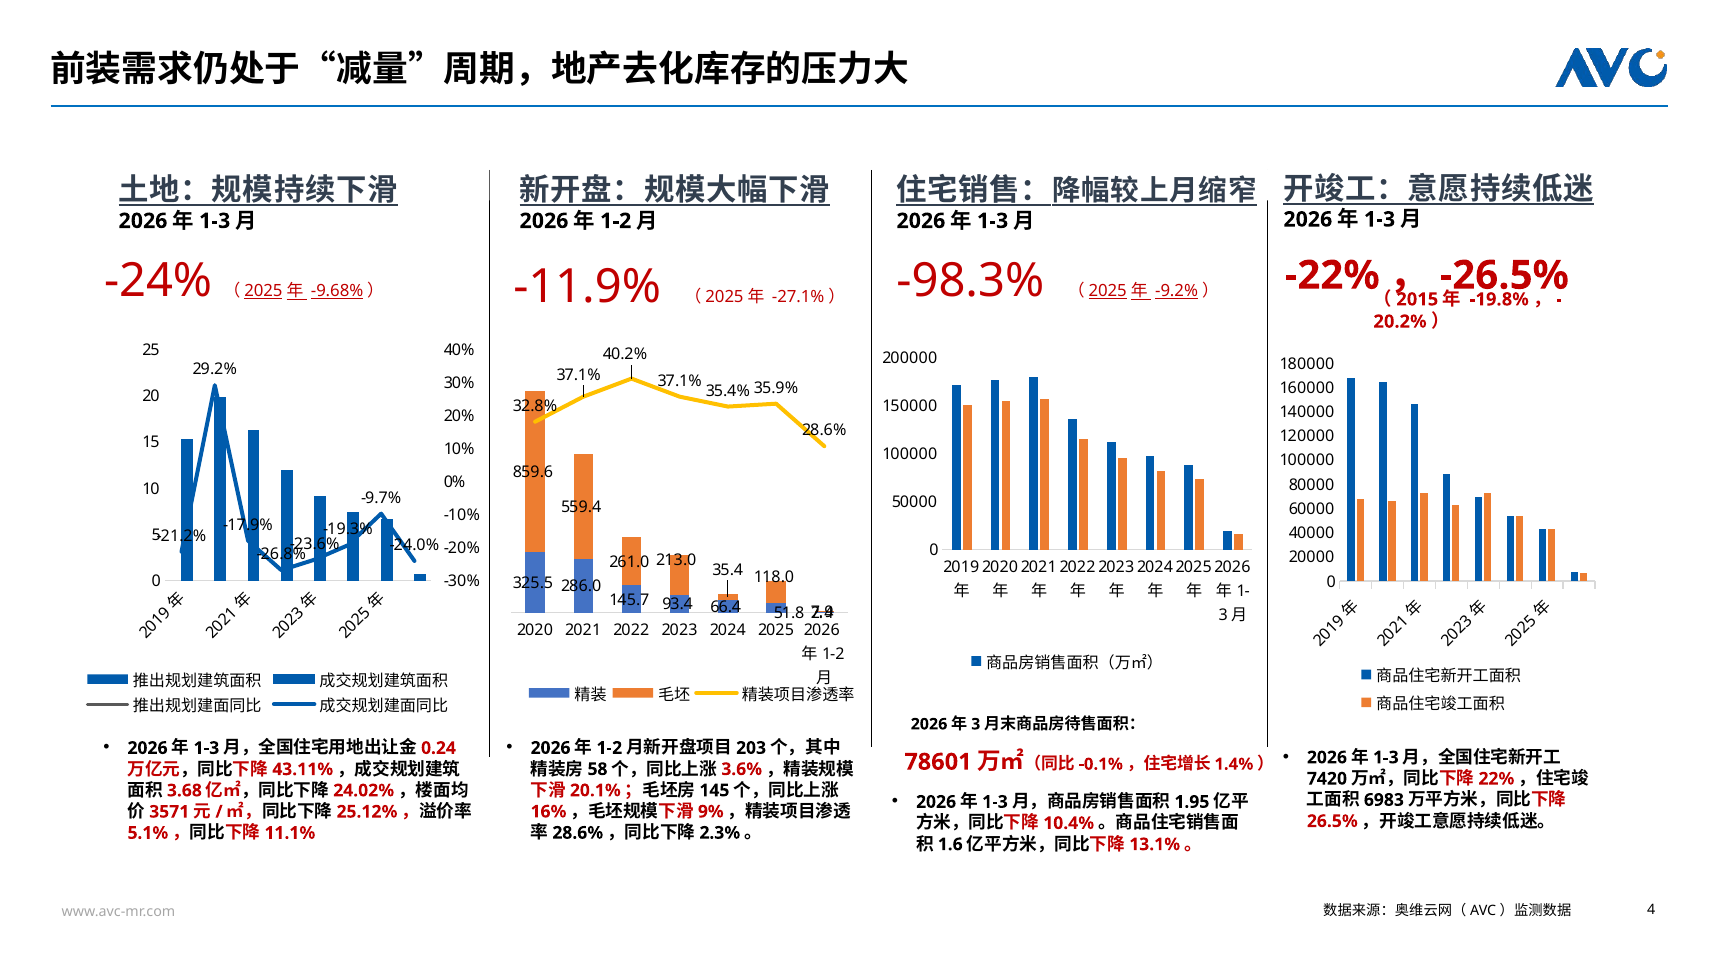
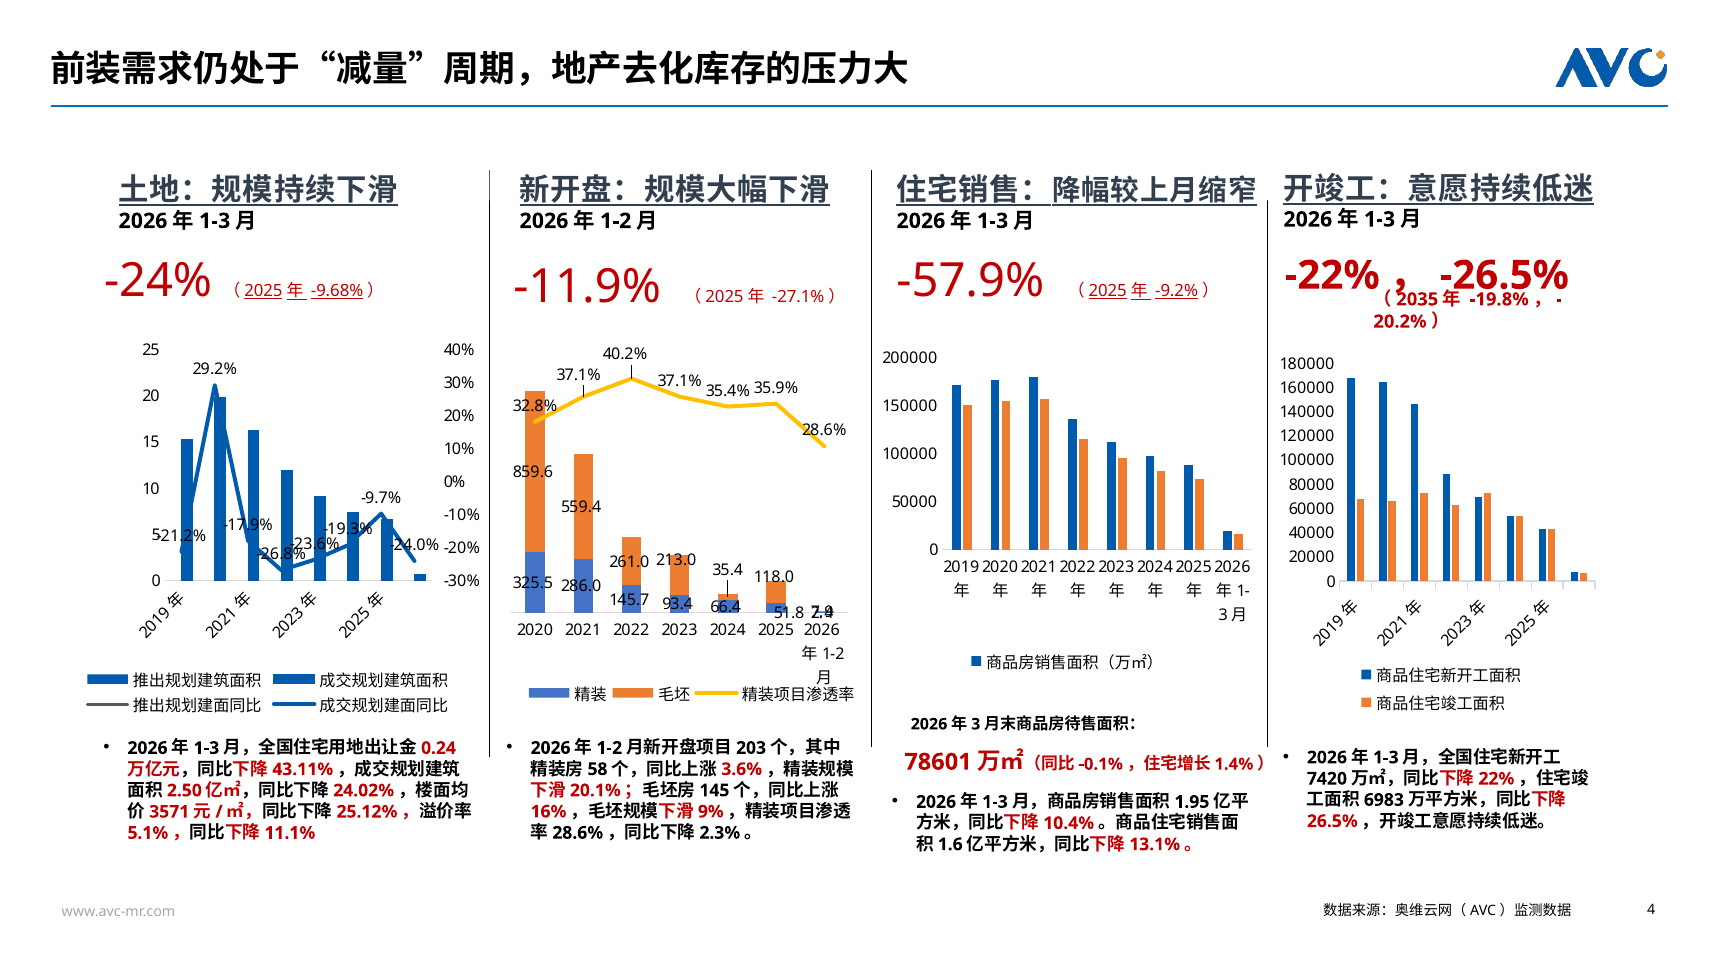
-98.3%: -98.3% -> -57.9% (970, 281)
2015: 2015 -> 2035 (1417, 299)
3.68: 3.68 -> 2.50 (184, 790)
